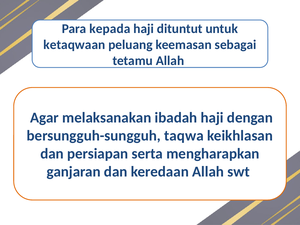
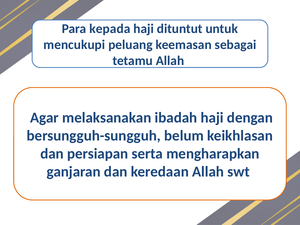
ketaqwaan: ketaqwaan -> mencukupi (74, 45)
taqwa: taqwa -> belum (184, 136)
